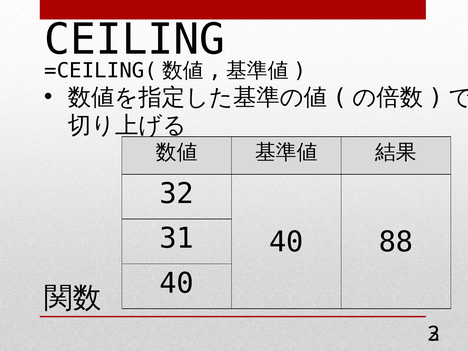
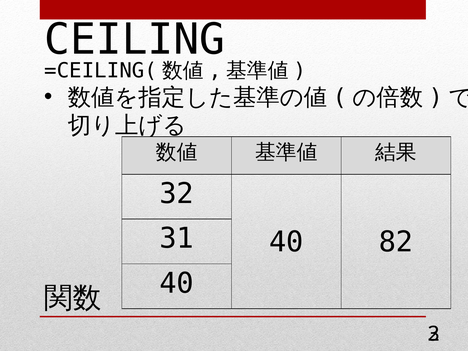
88: 88 -> 82 (396, 242)
